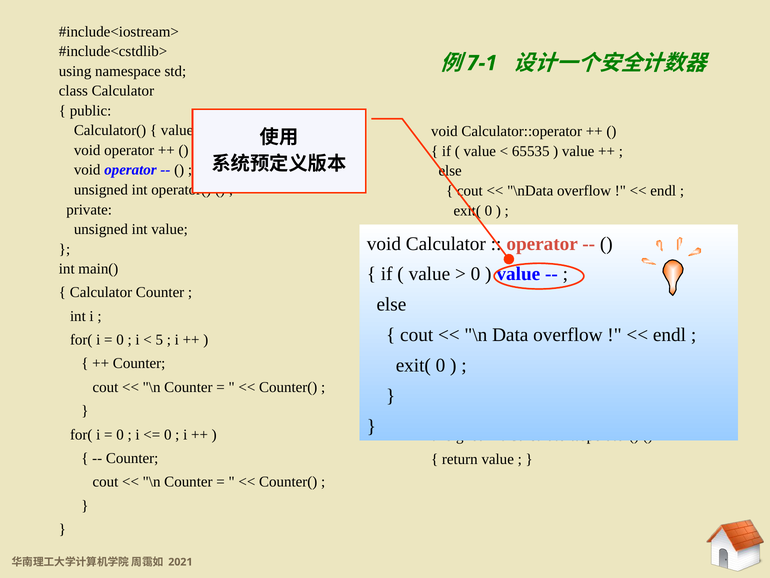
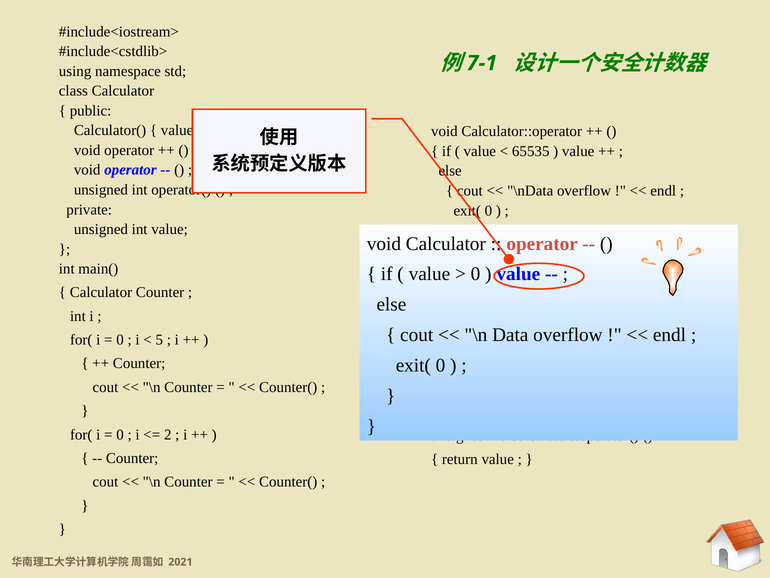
0: 0 -> 2 (168, 434)
